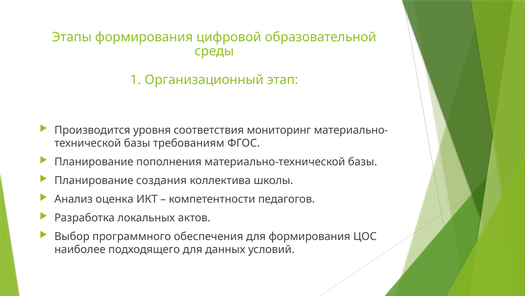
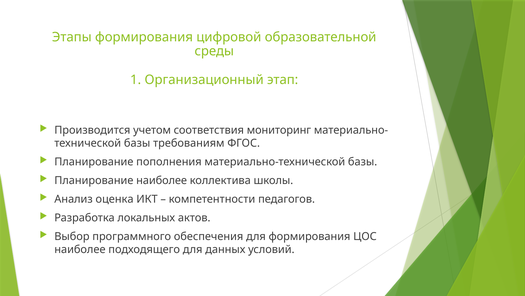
уровня: уровня -> учетом (152, 130)
Планирование создания: создания -> наиболее (162, 180)
